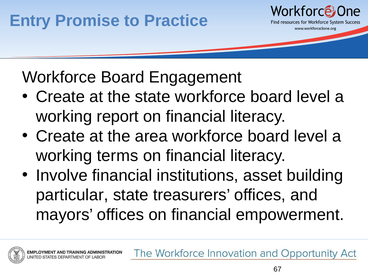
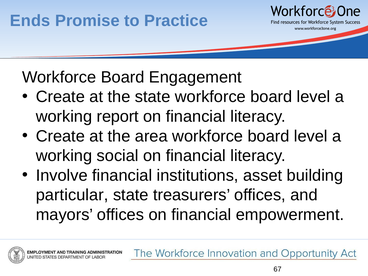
Entry: Entry -> Ends (30, 21)
terms: terms -> social (118, 156)
